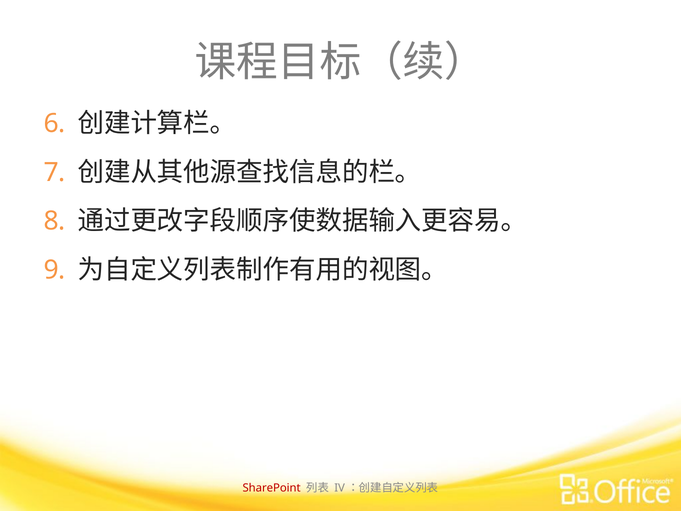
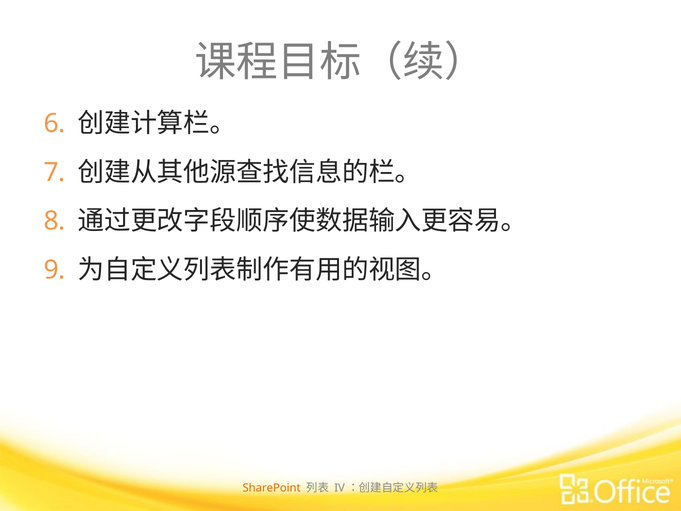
SharePoint colour: red -> orange (272, 488)
